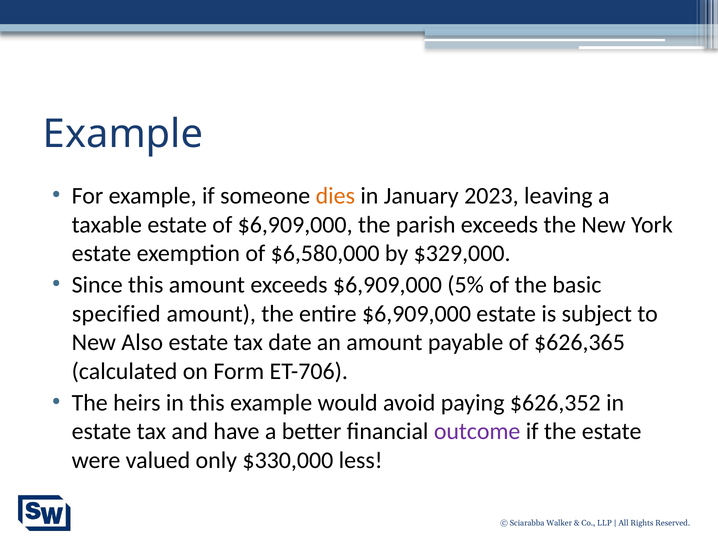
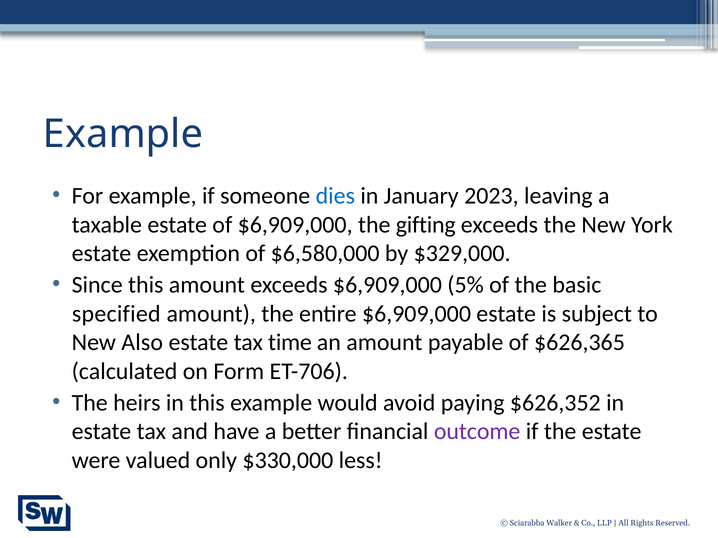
dies colour: orange -> blue (335, 196)
parish: parish -> gifting (426, 225)
date: date -> time (290, 343)
